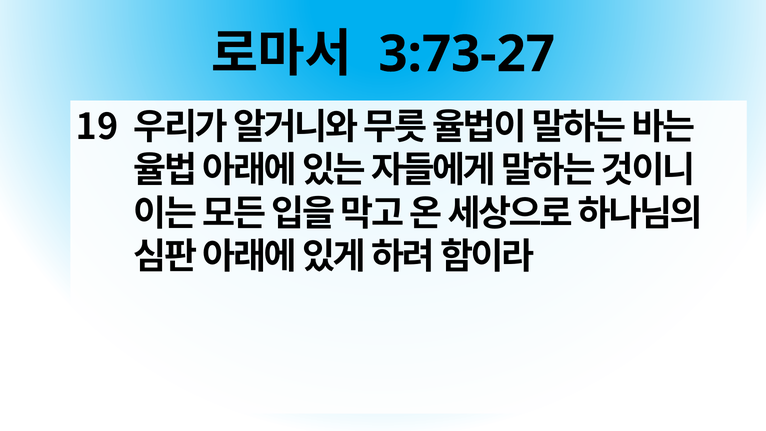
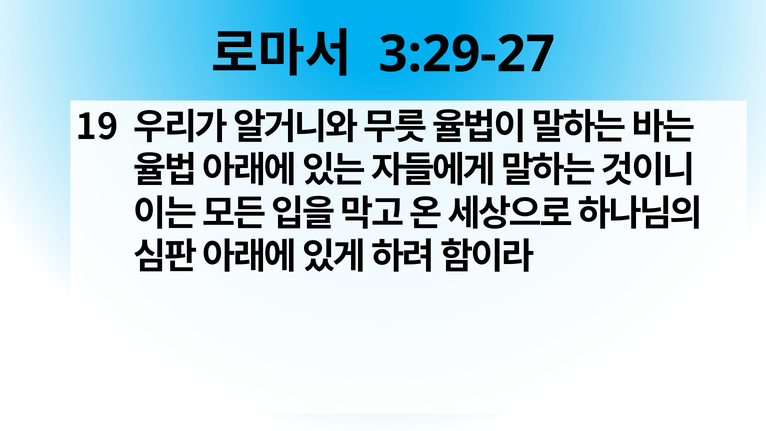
3:73-27: 3:73-27 -> 3:29-27 (467, 54)
